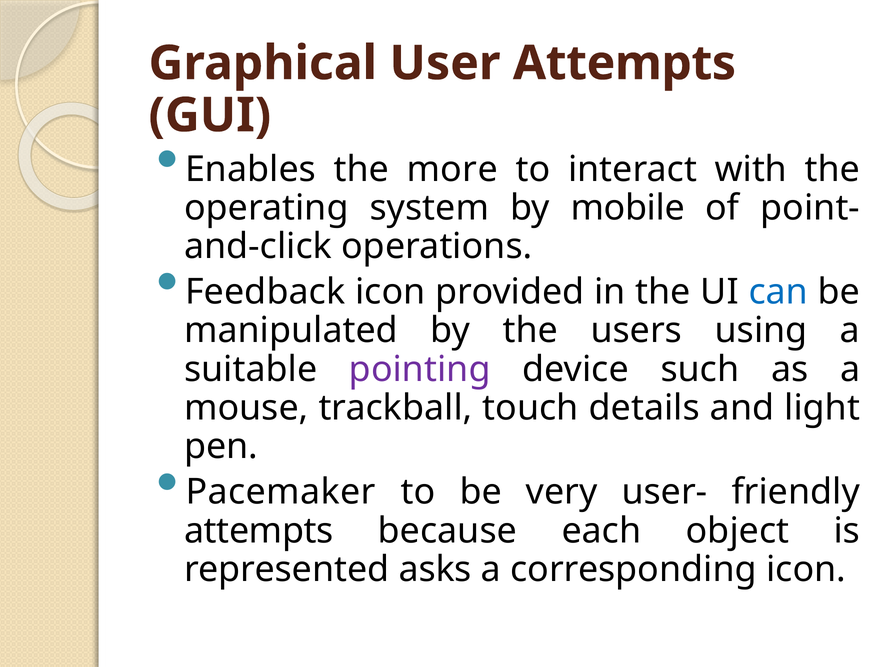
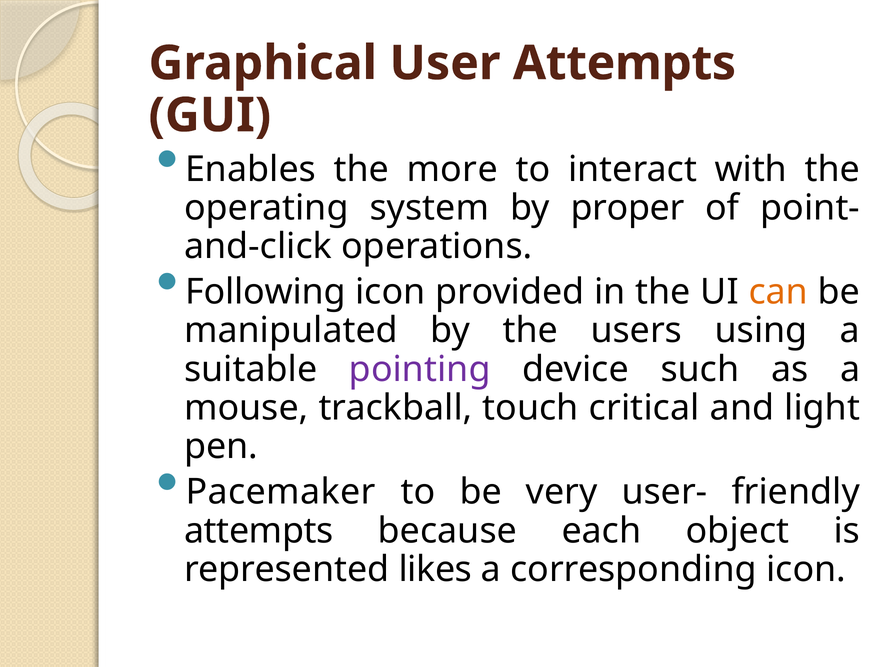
mobile: mobile -> proper (628, 208)
Feedback: Feedback -> Following (265, 292)
can colour: blue -> orange (778, 292)
details: details -> critical (644, 408)
asks: asks -> likes (435, 570)
